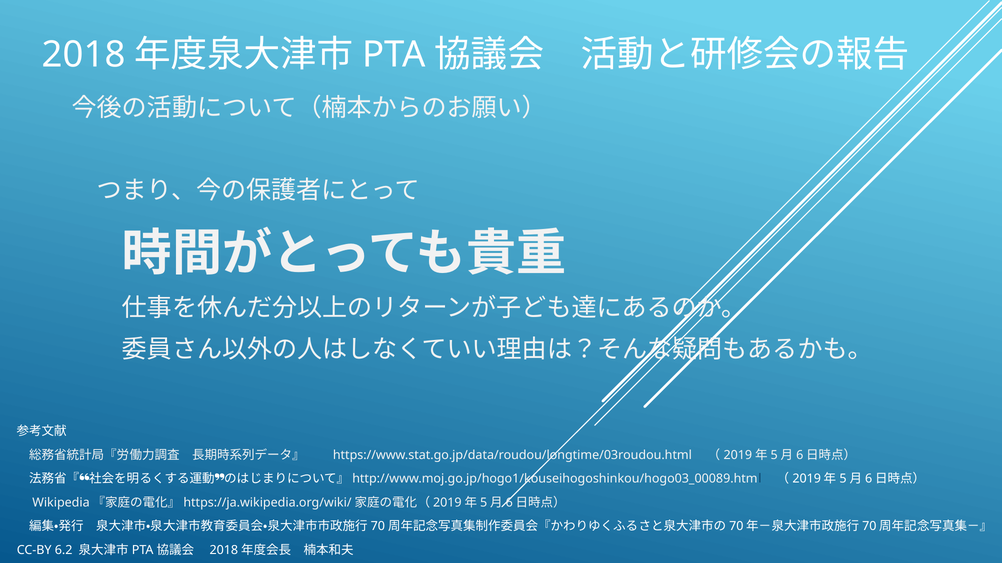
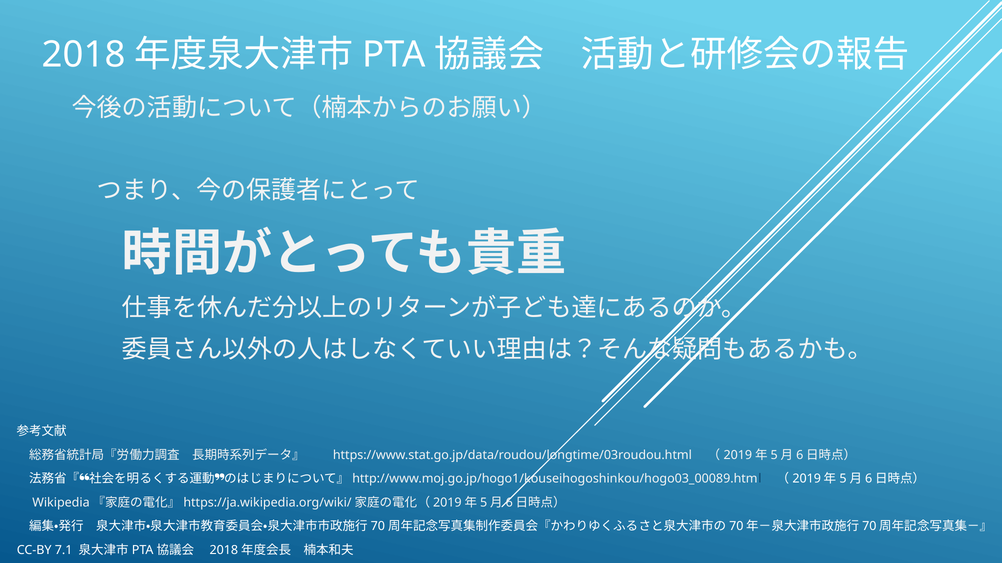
6.2: 6.2 -> 7.1 (64, 551)
